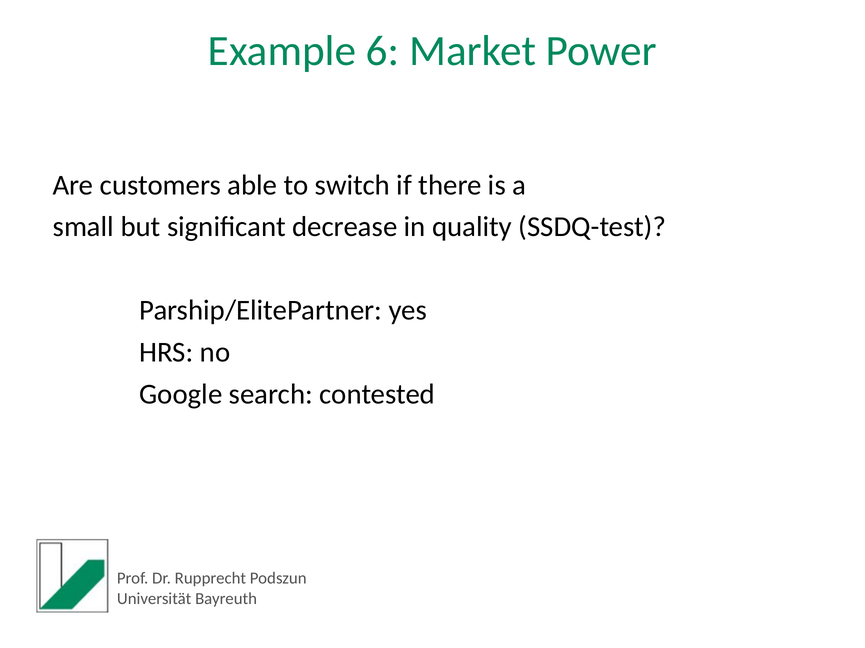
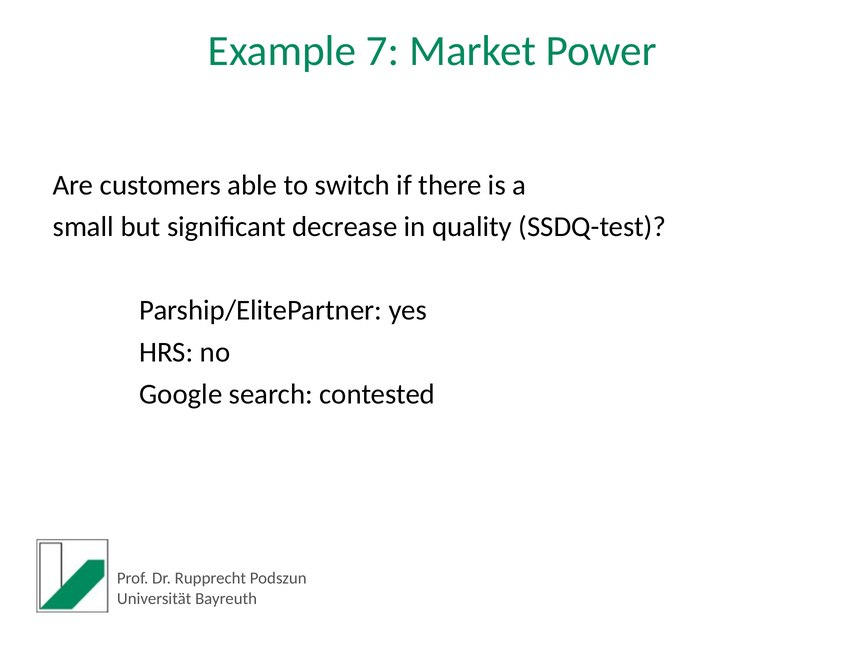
6: 6 -> 7 (383, 51)
